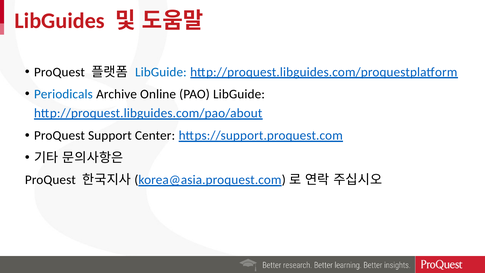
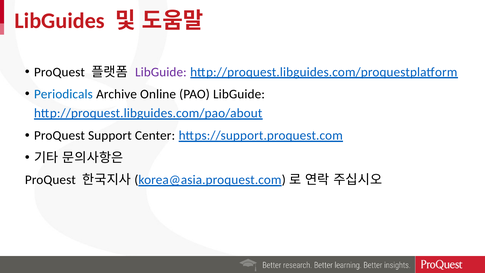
LibGuide colour: blue -> purple (161, 72)
